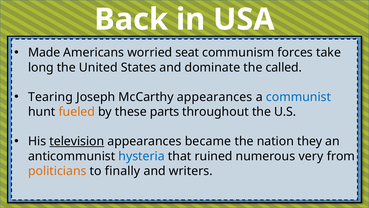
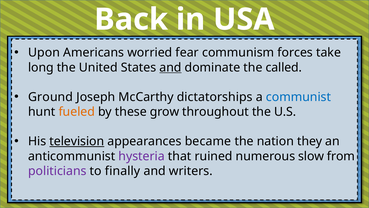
Made: Made -> Upon (44, 53)
seat: seat -> fear (187, 53)
and underline: none -> present (170, 67)
Tearing: Tearing -> Ground (51, 97)
McCarthy appearances: appearances -> dictatorships (215, 97)
parts: parts -> grow (165, 112)
hysteria colour: blue -> purple (142, 156)
very: very -> slow (311, 156)
politicians colour: orange -> purple (57, 171)
